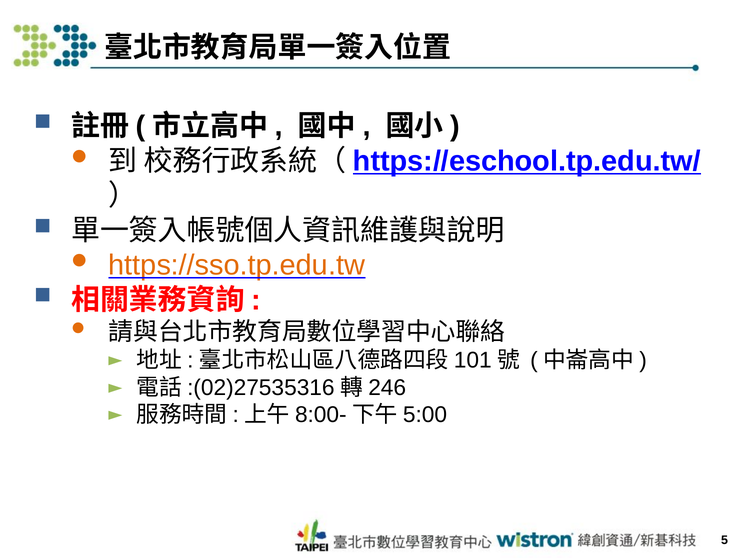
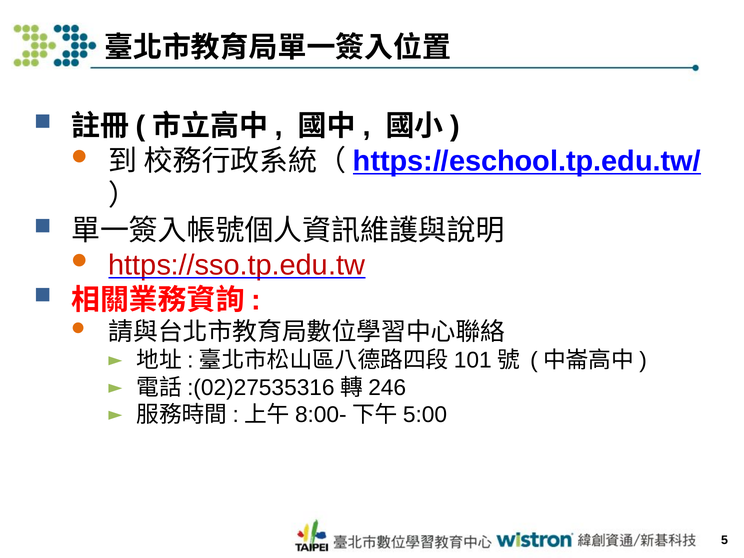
https://sso.tp.edu.tw colour: orange -> red (237, 265)
